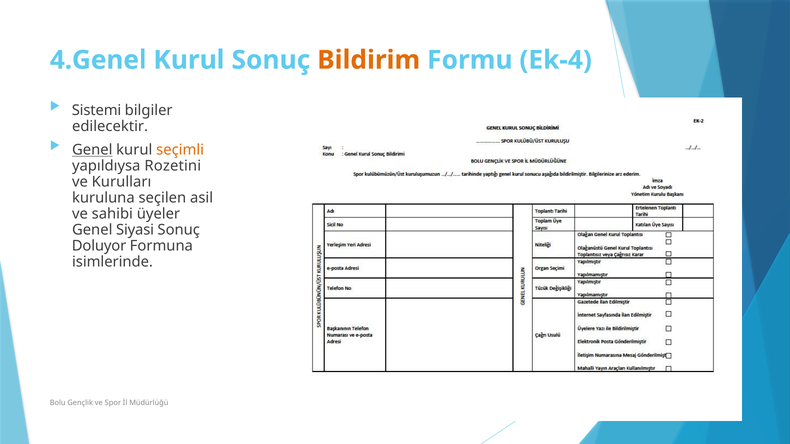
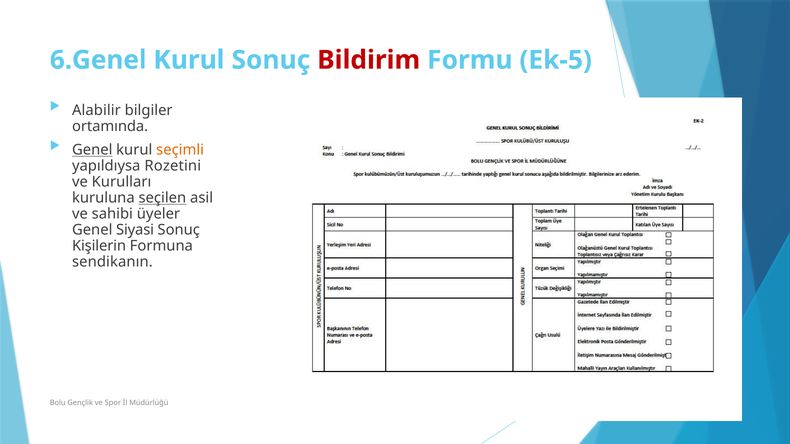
4.Genel: 4.Genel -> 6.Genel (98, 60)
Bildirim colour: orange -> red (369, 60)
Ek-4: Ek-4 -> Ek-5 (556, 60)
Sistemi: Sistemi -> Alabilir (96, 111)
edilecektir: edilecektir -> ortamında (110, 127)
seçilen underline: none -> present (162, 198)
Doluyor: Doluyor -> Kişilerin (99, 246)
isimlerinde: isimlerinde -> sendikanın (112, 262)
